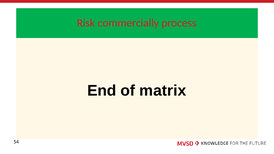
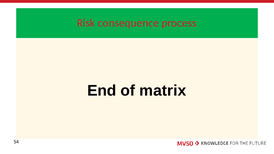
commercially: commercially -> consequence (128, 23)
